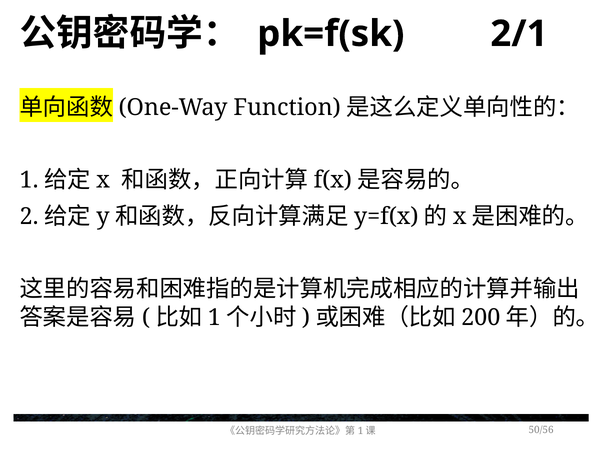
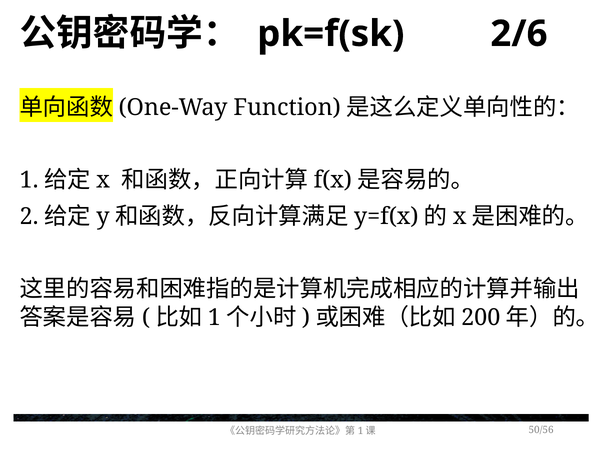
2/1: 2/1 -> 2/6 (519, 34)
